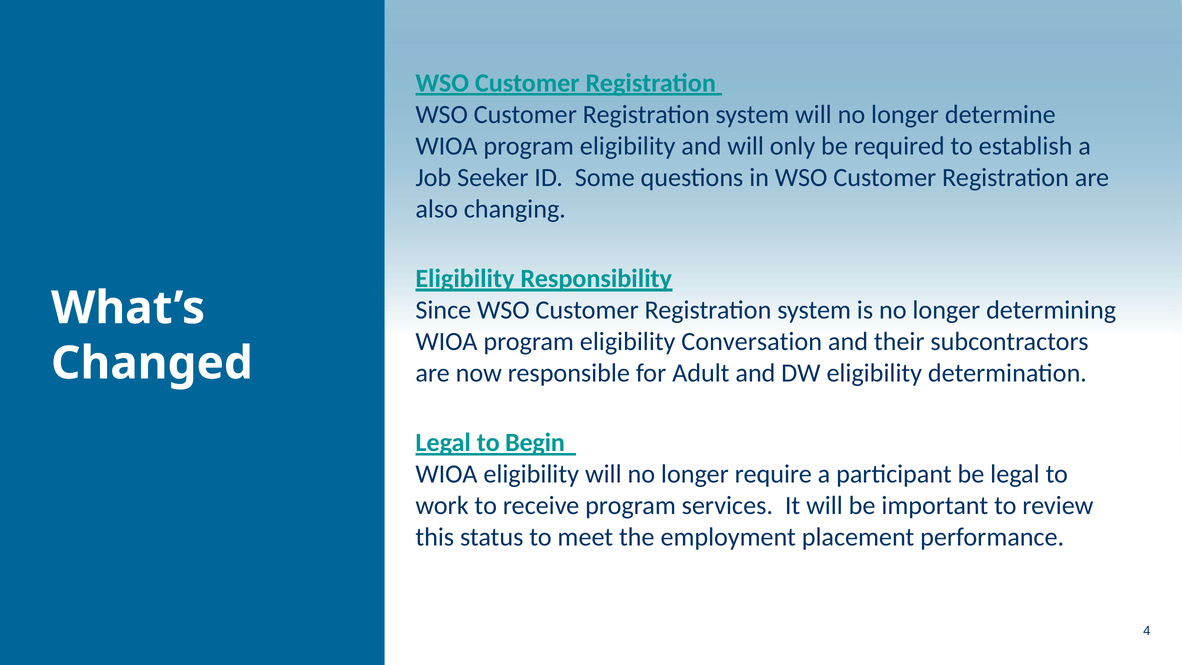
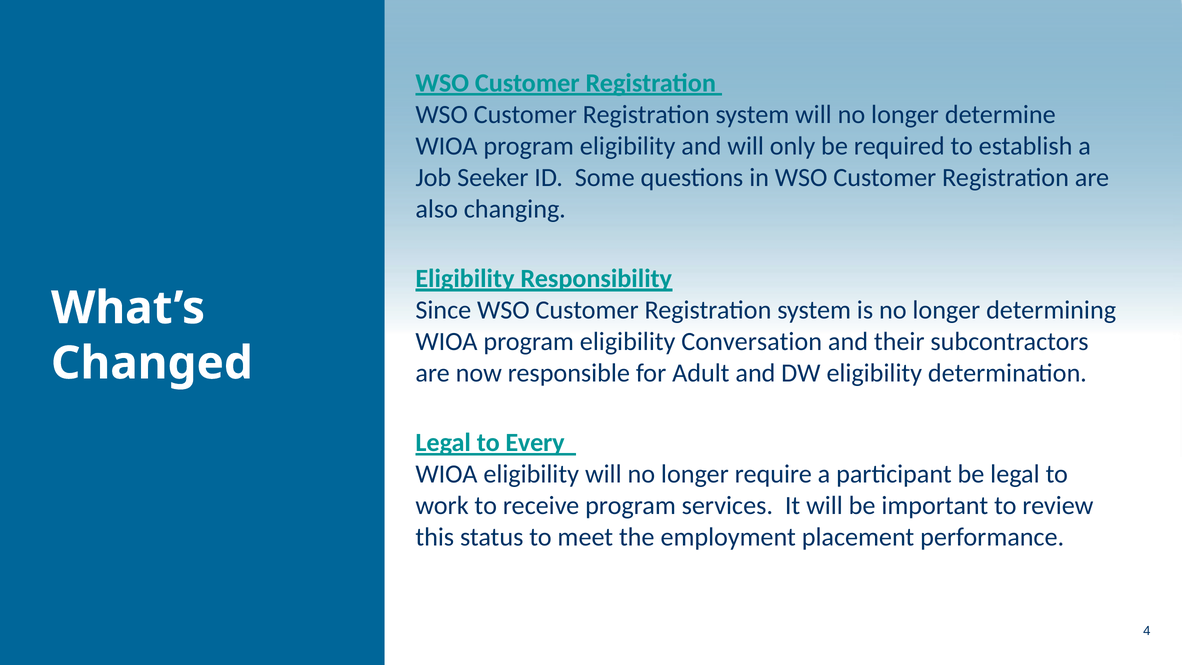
Begin: Begin -> Every (535, 443)
